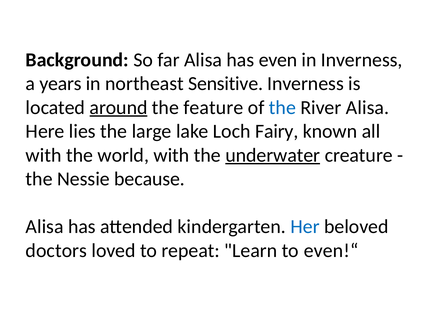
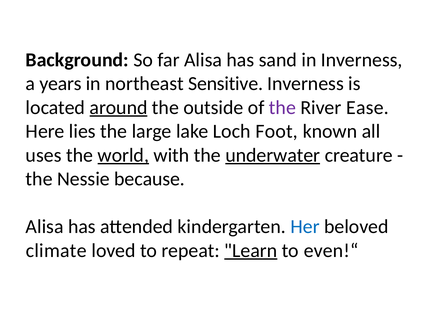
even: even -> sand (278, 60)
feature: feature -> outside (213, 108)
the colour: blue -> purple (282, 108)
River Alisa: Alisa -> Ease (367, 108)
Fairy: Fairy -> Foot (277, 131)
with: with -> uses (44, 155)
world underline: none -> present (123, 155)
doctors: doctors -> climate (56, 251)
Learn underline: none -> present (251, 251)
